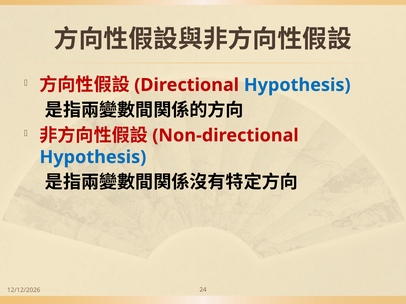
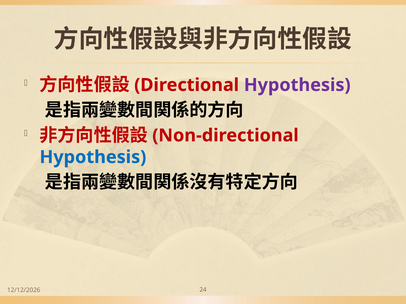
Hypothesis colour: blue -> purple (297, 85)
